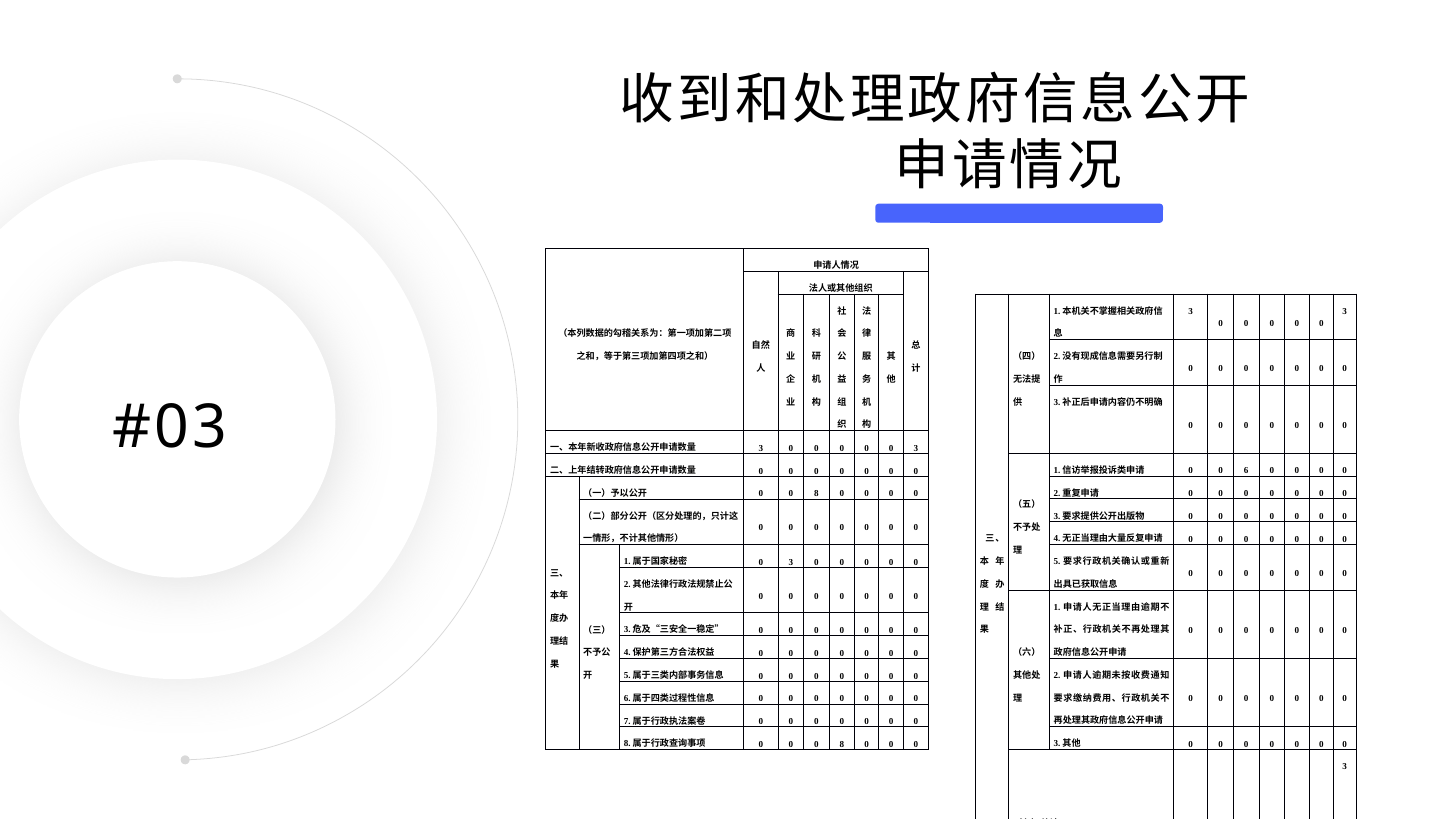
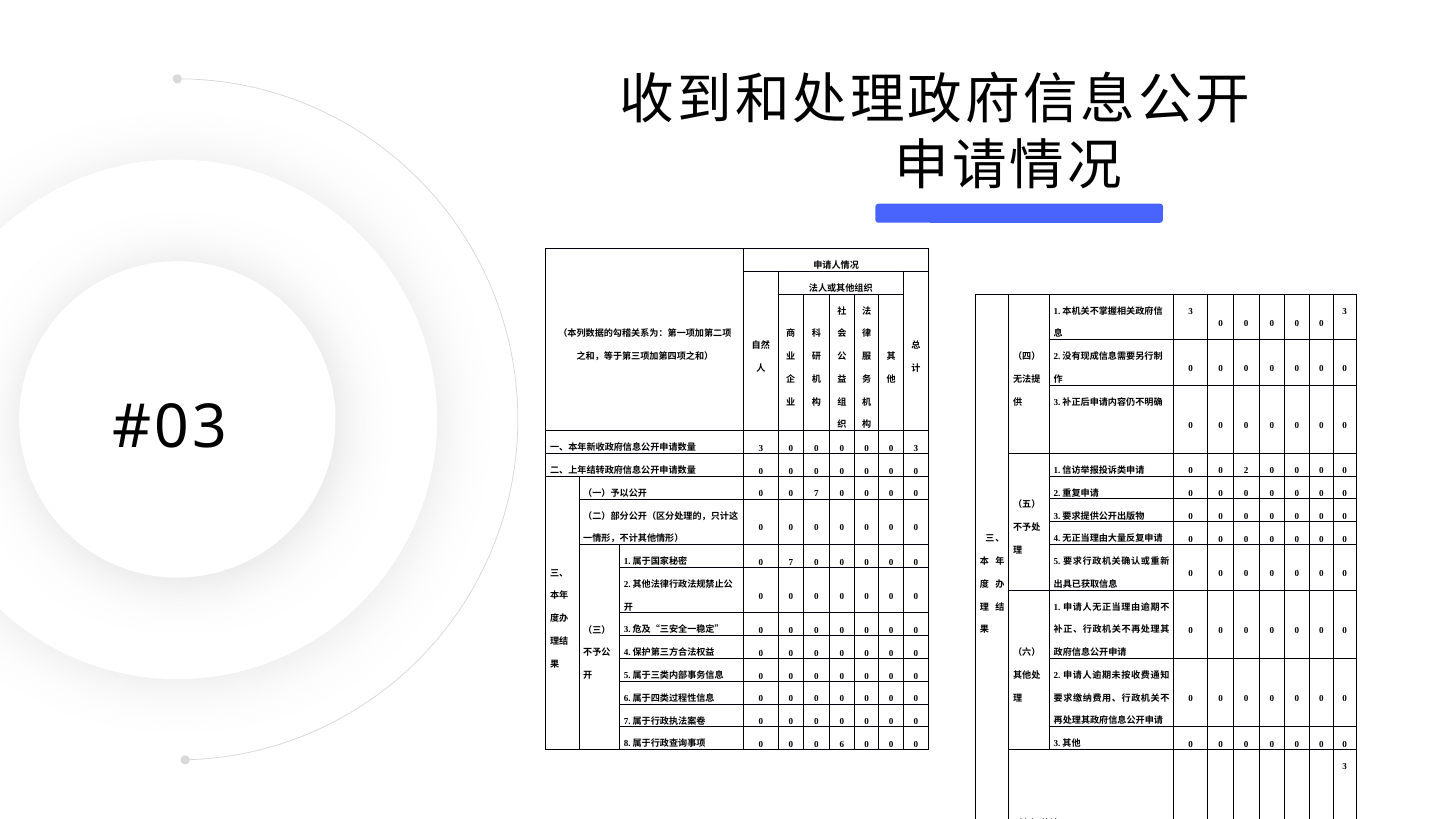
6: 6 -> 2 (1246, 471)
8: 8 -> 7 (816, 494)
3: 3 -> 7 (791, 562)
0 0 0 8: 8 -> 6 (842, 744)
